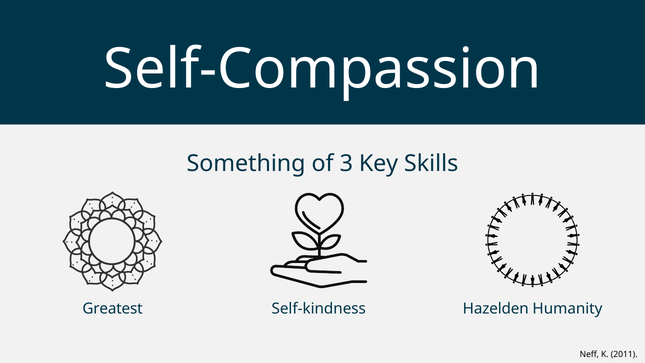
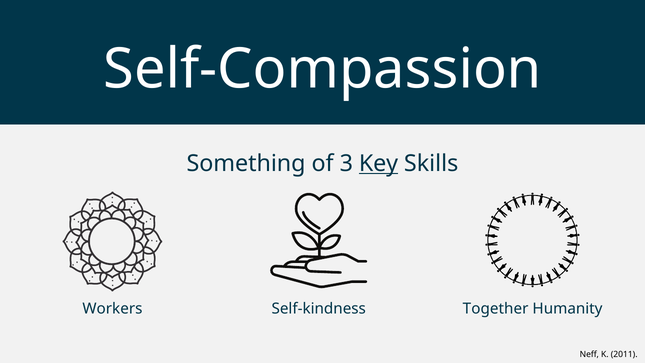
Key underline: none -> present (379, 163)
Greatest: Greatest -> Workers (112, 309)
Hazelden: Hazelden -> Together (496, 309)
